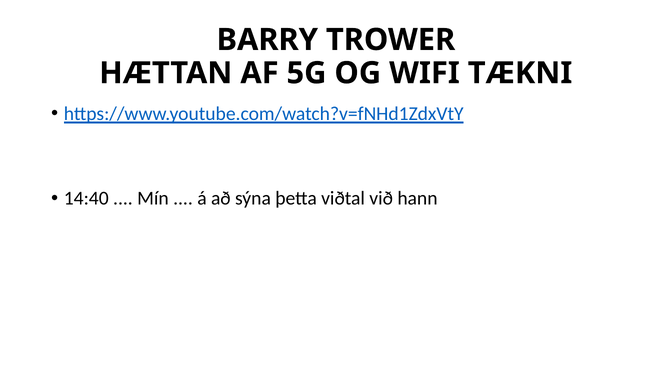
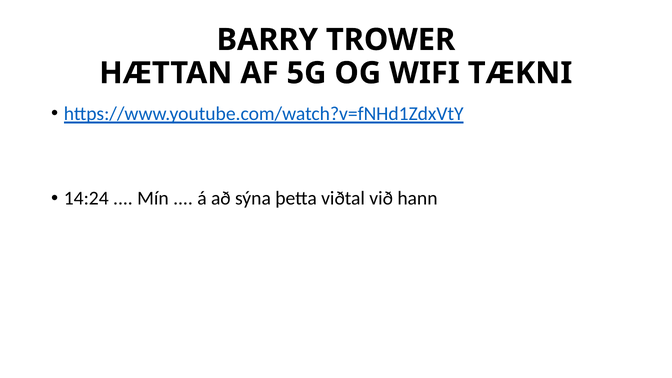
14:40: 14:40 -> 14:24 (86, 199)
